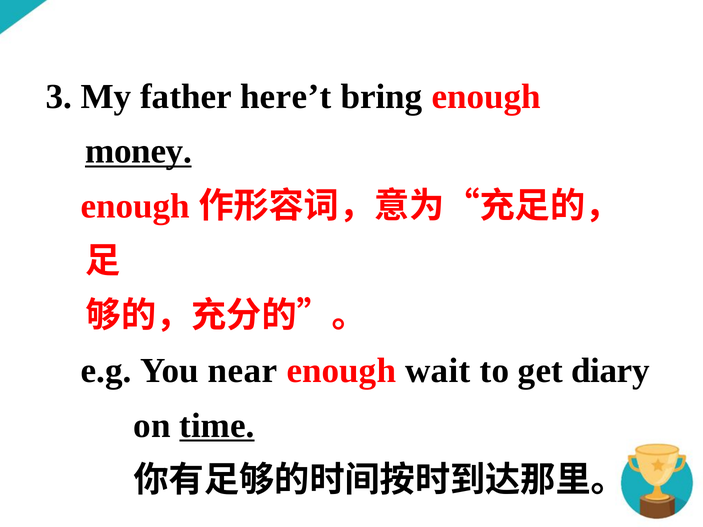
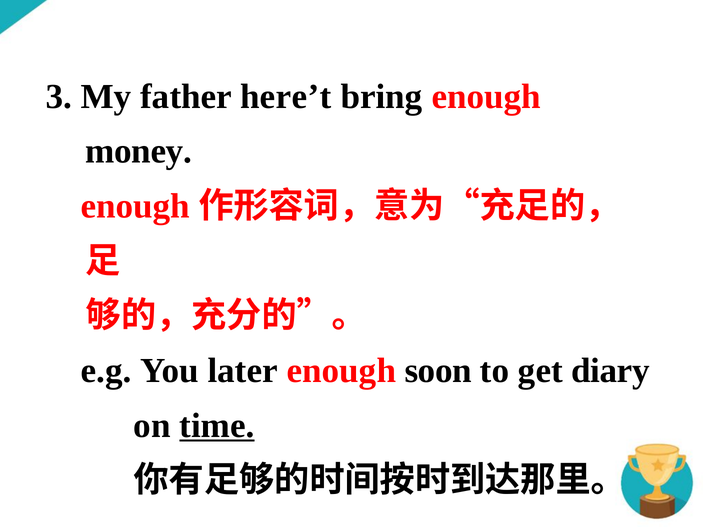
money underline: present -> none (138, 151)
near: near -> later (243, 371)
wait: wait -> soon (438, 371)
